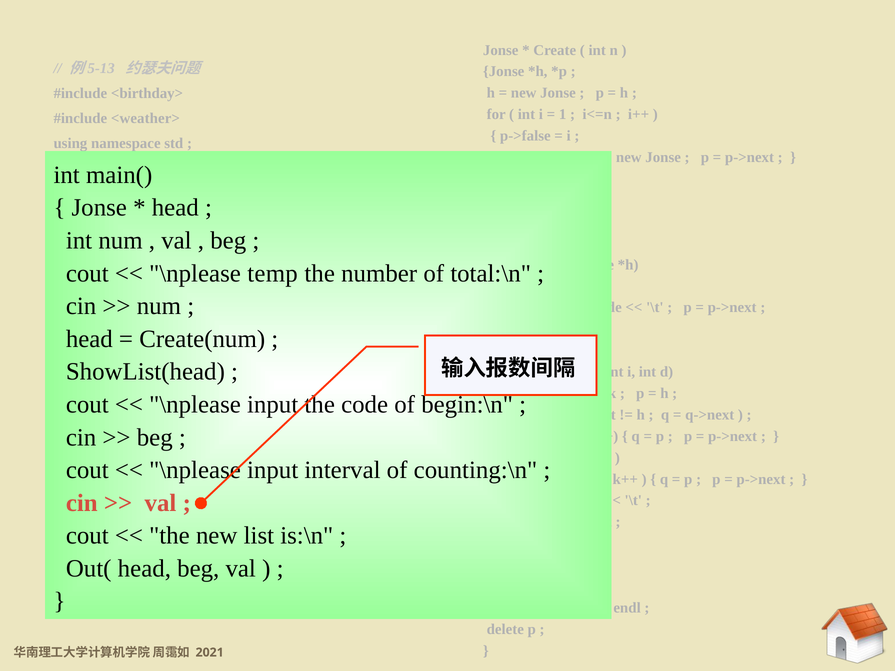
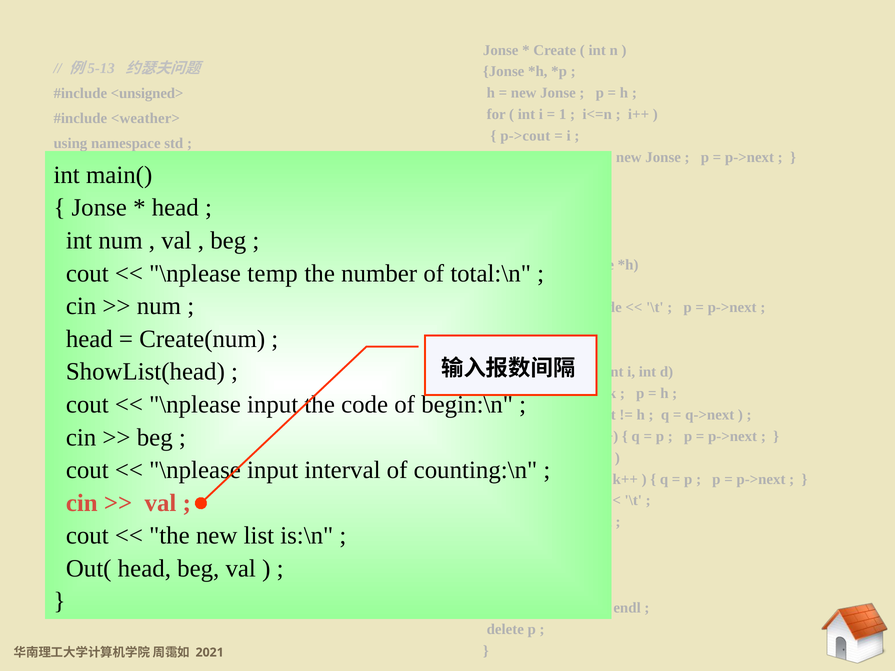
<birthday>: <birthday> -> <unsigned> (147, 93)
p->false: p->false -> p->cout (525, 136)
